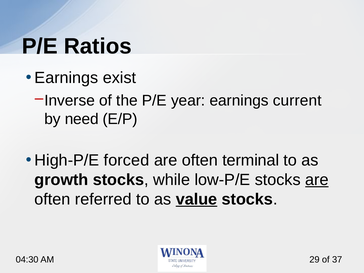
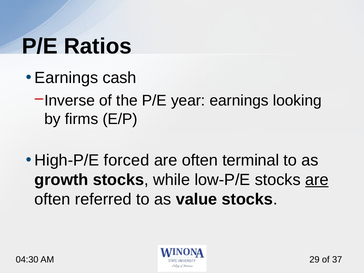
exist: exist -> cash (120, 78)
current: current -> looking (297, 101)
need: need -> firms (82, 119)
value underline: present -> none (197, 199)
